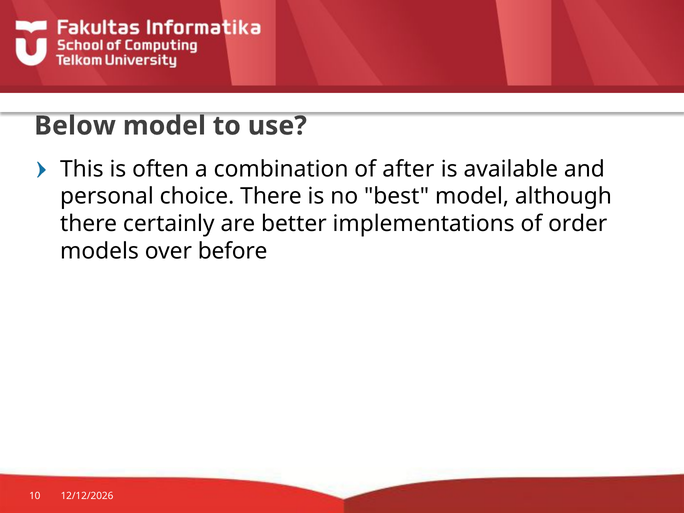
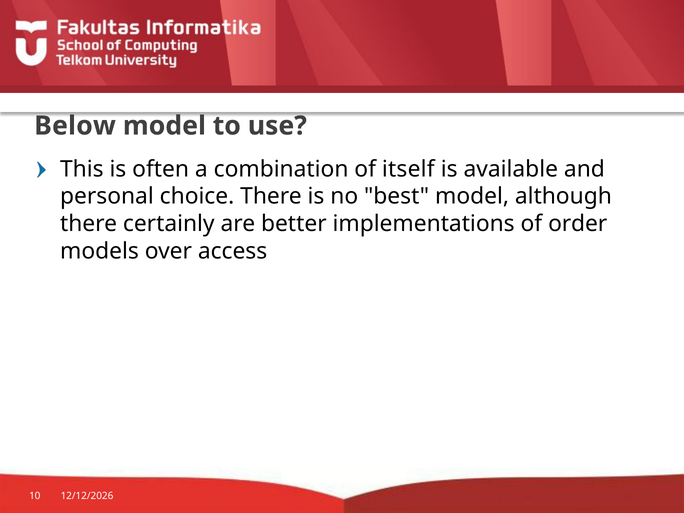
after: after -> itself (408, 169)
before: before -> access (233, 251)
